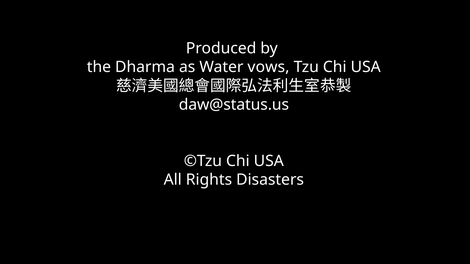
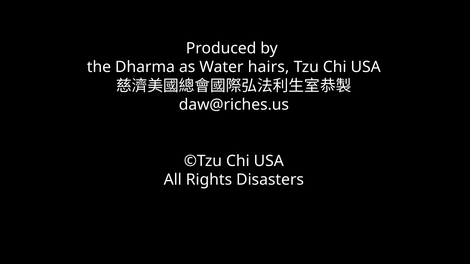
vows: vows -> hairs (268, 67)
daw@status.us: daw@status.us -> daw@riches.us (234, 105)
